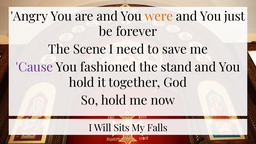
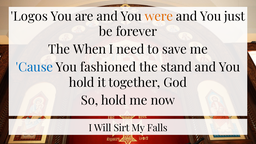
Angry: Angry -> Logos (29, 16)
Scene: Scene -> When (90, 50)
Cause colour: purple -> blue (34, 67)
Sits: Sits -> Sirt (122, 128)
